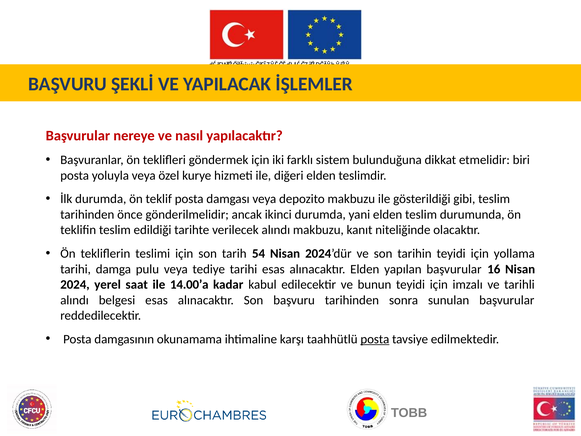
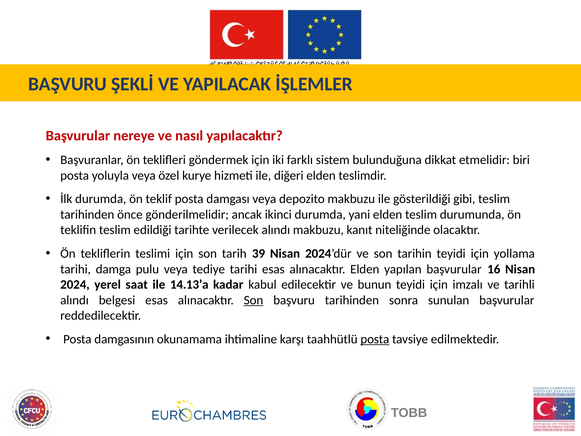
54: 54 -> 39 (259, 253)
14.00’a: 14.00’a -> 14.13’a (189, 284)
Son underline: none -> present (254, 300)
